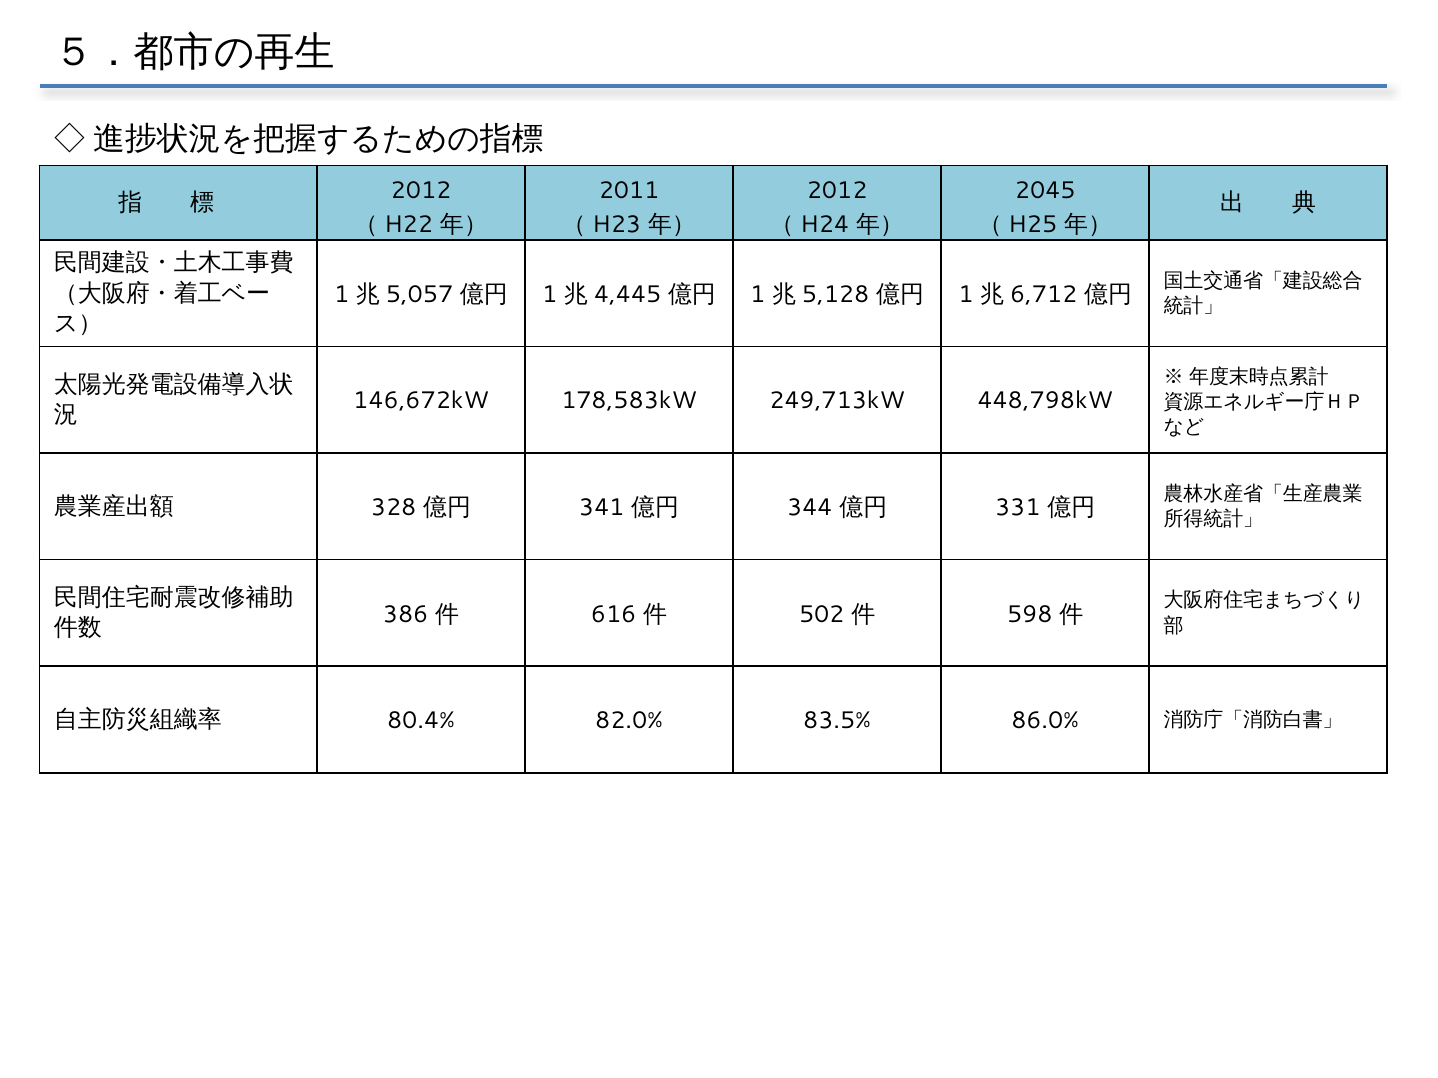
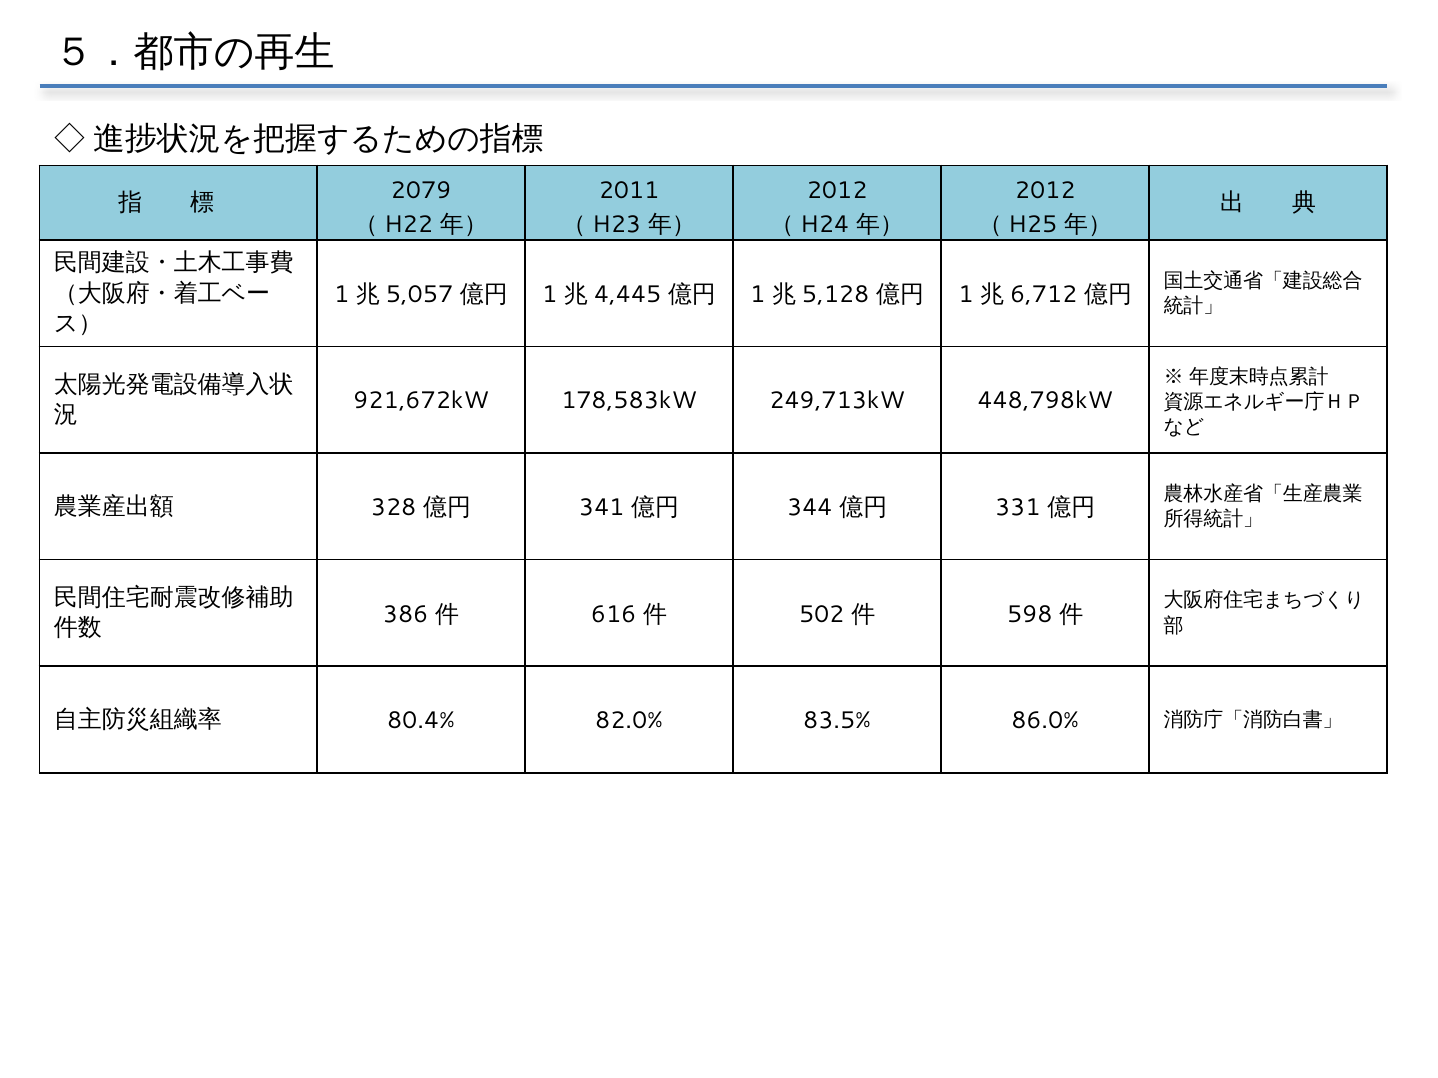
2012: 2012 -> 2079 (421, 191)
2045: 2045 -> 2012 (1045, 191)
146,672kW: 146,672kW -> 921,672kW (421, 401)
